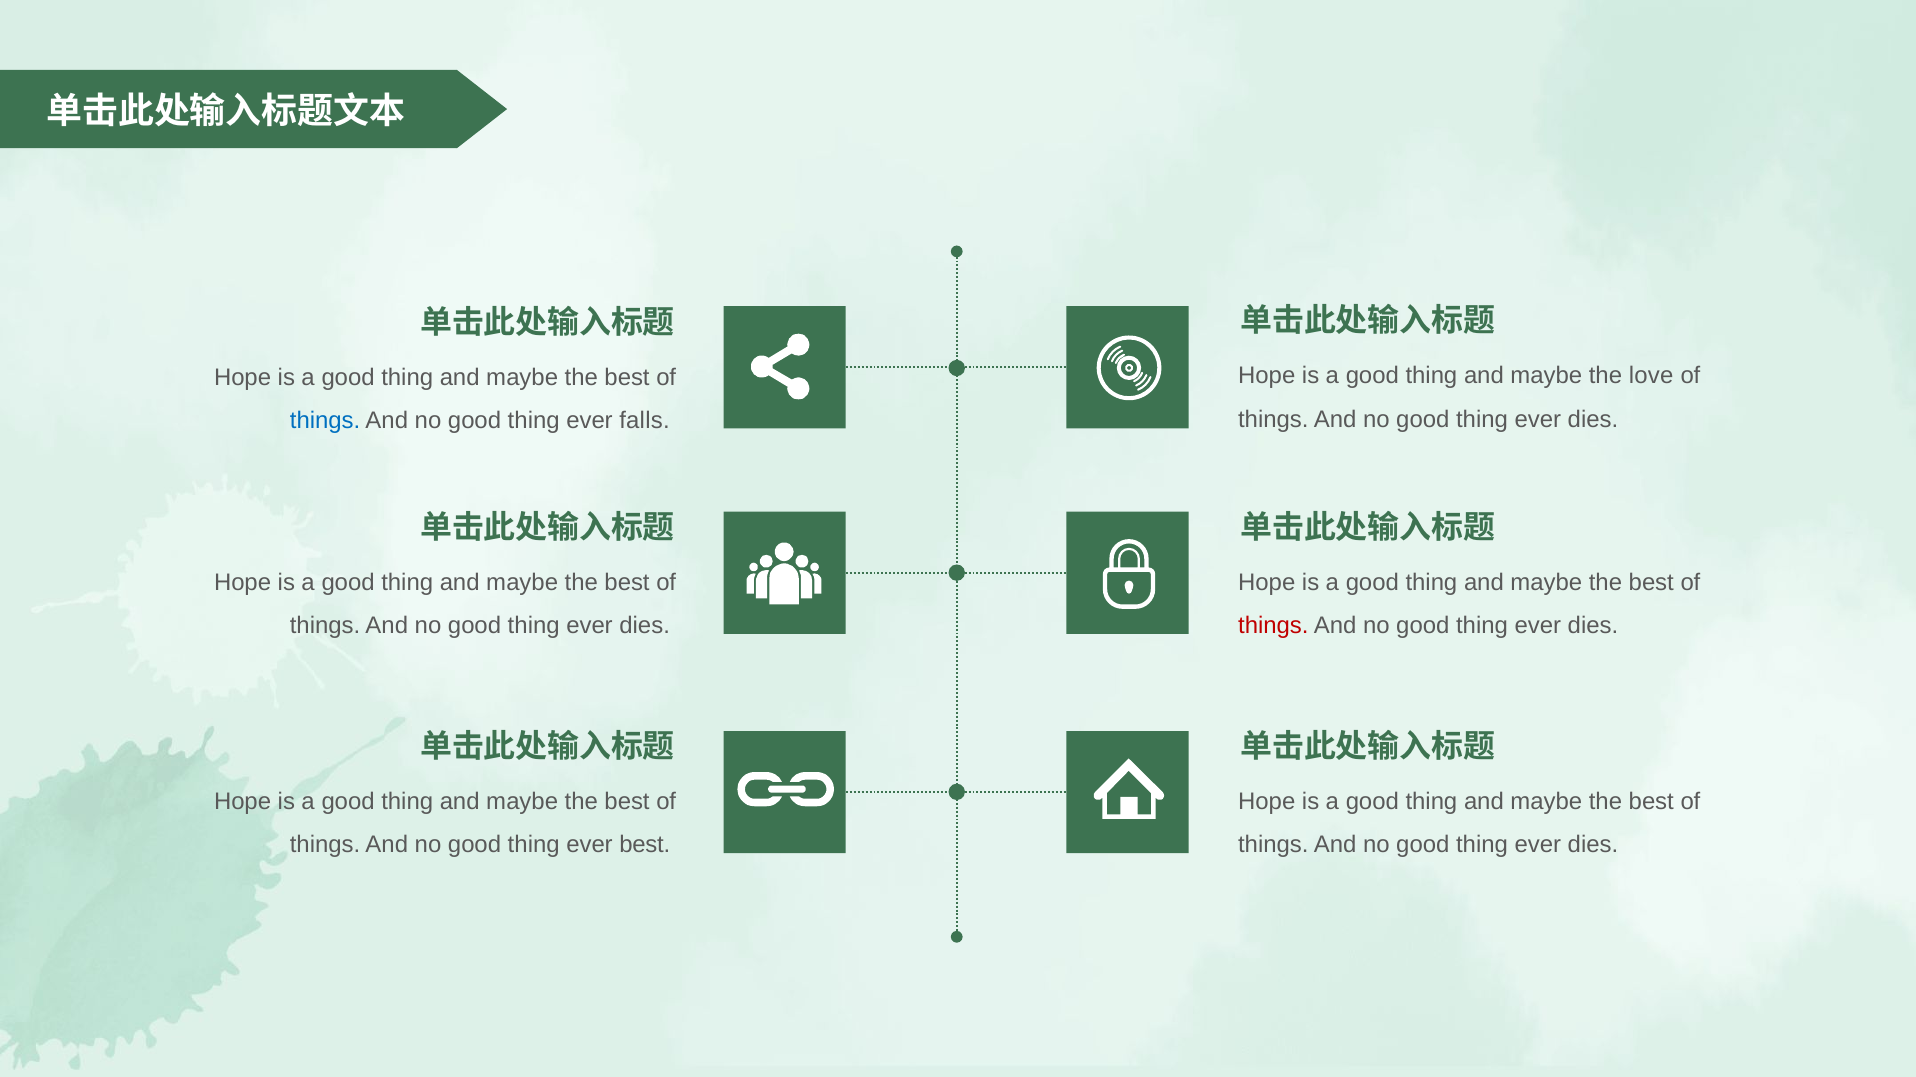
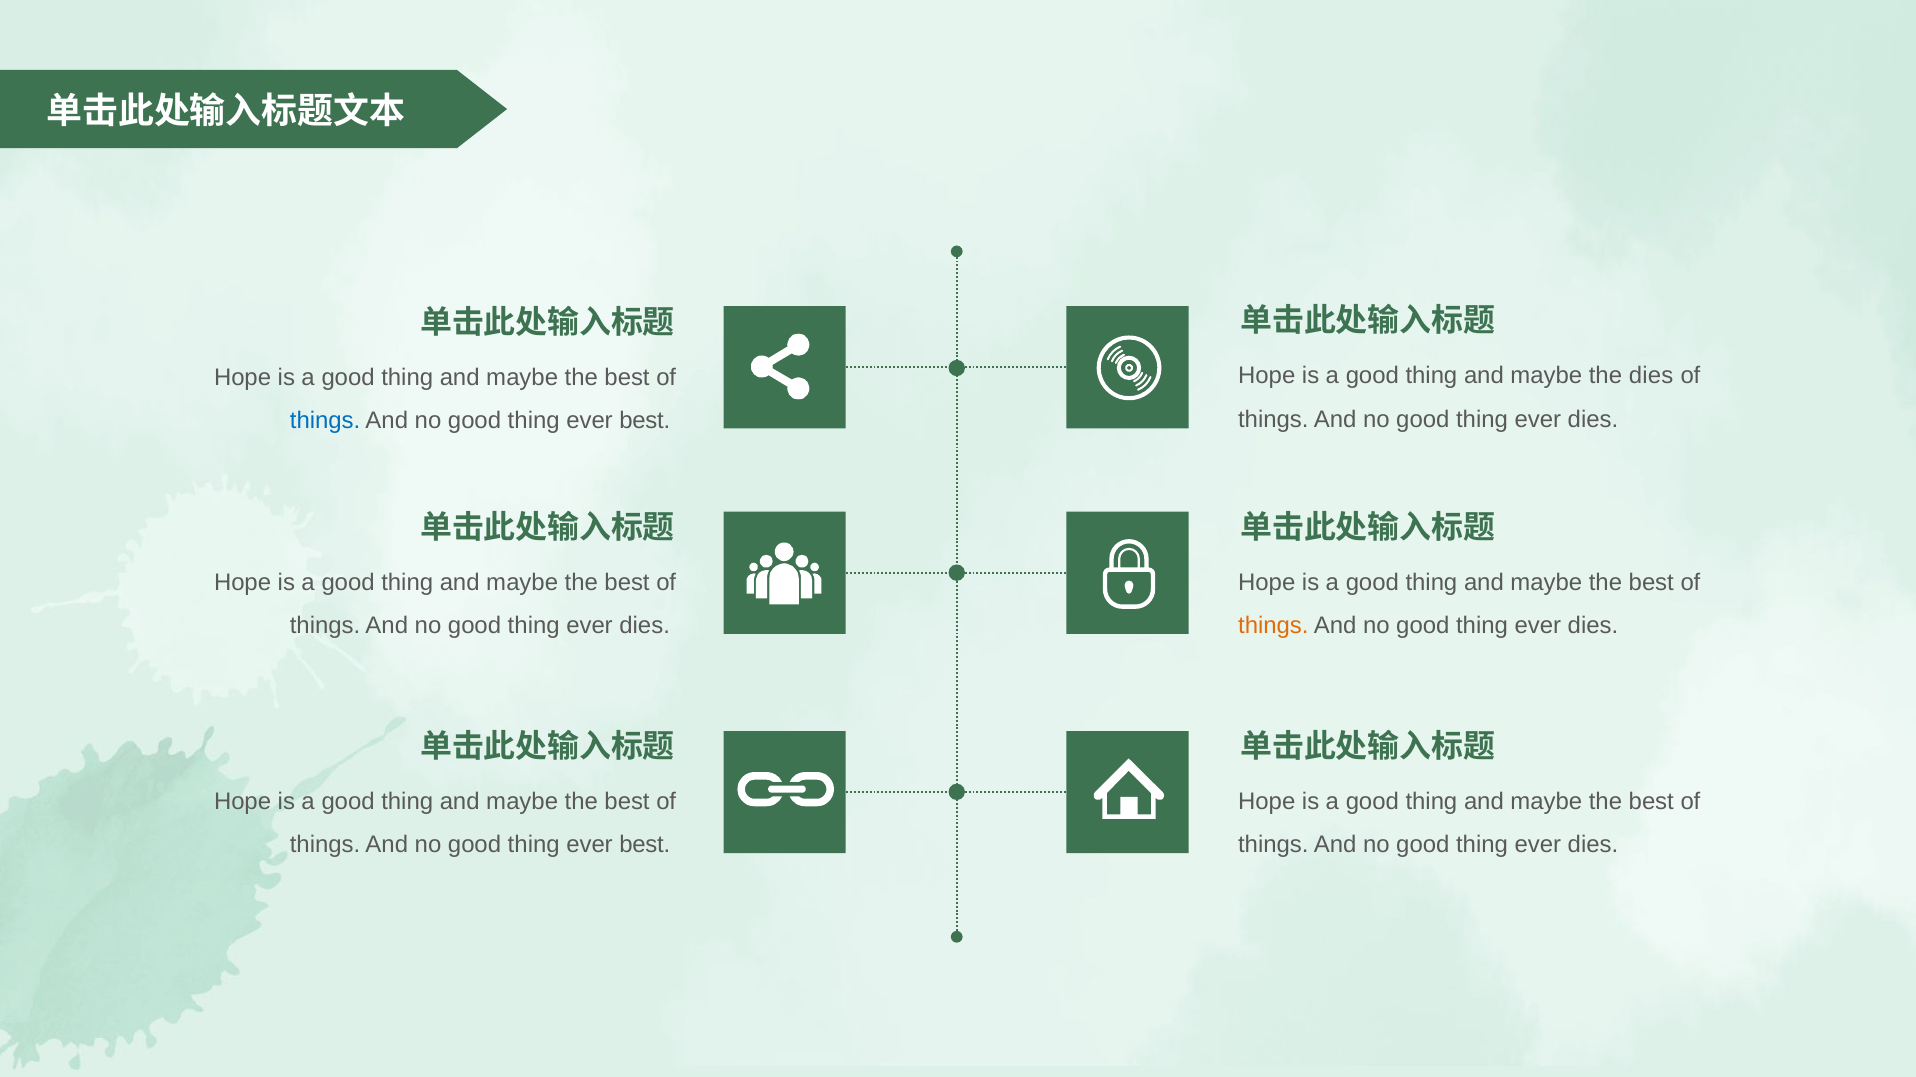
the love: love -> dies (1651, 376)
falls: falls -> best (645, 421)
things colour: red -> orange (1273, 626)
